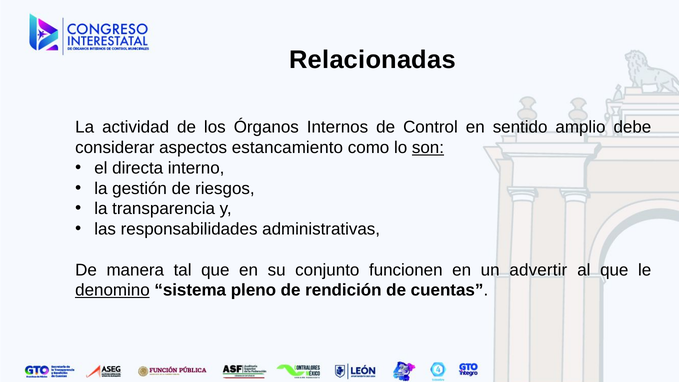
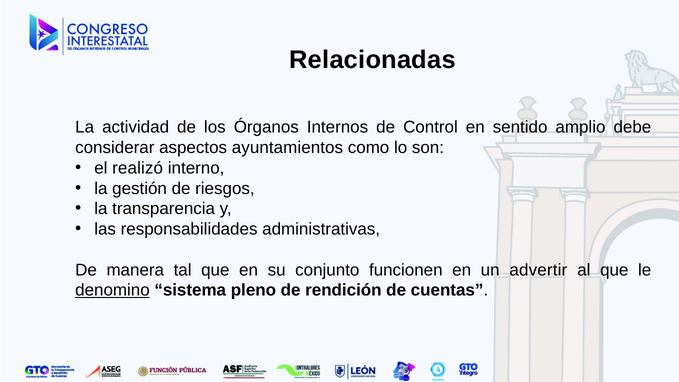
estancamiento: estancamiento -> ayuntamientos (287, 148)
son underline: present -> none (428, 148)
directa: directa -> realizó (138, 168)
